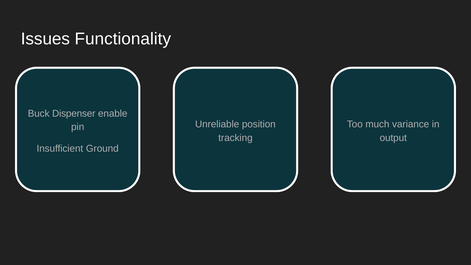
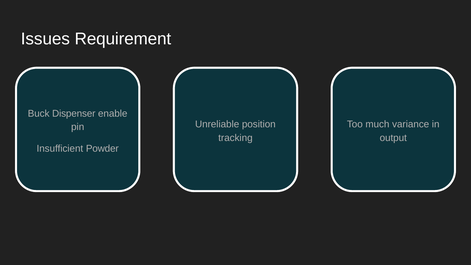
Functionality: Functionality -> Requirement (123, 39)
Ground: Ground -> Powder (102, 148)
